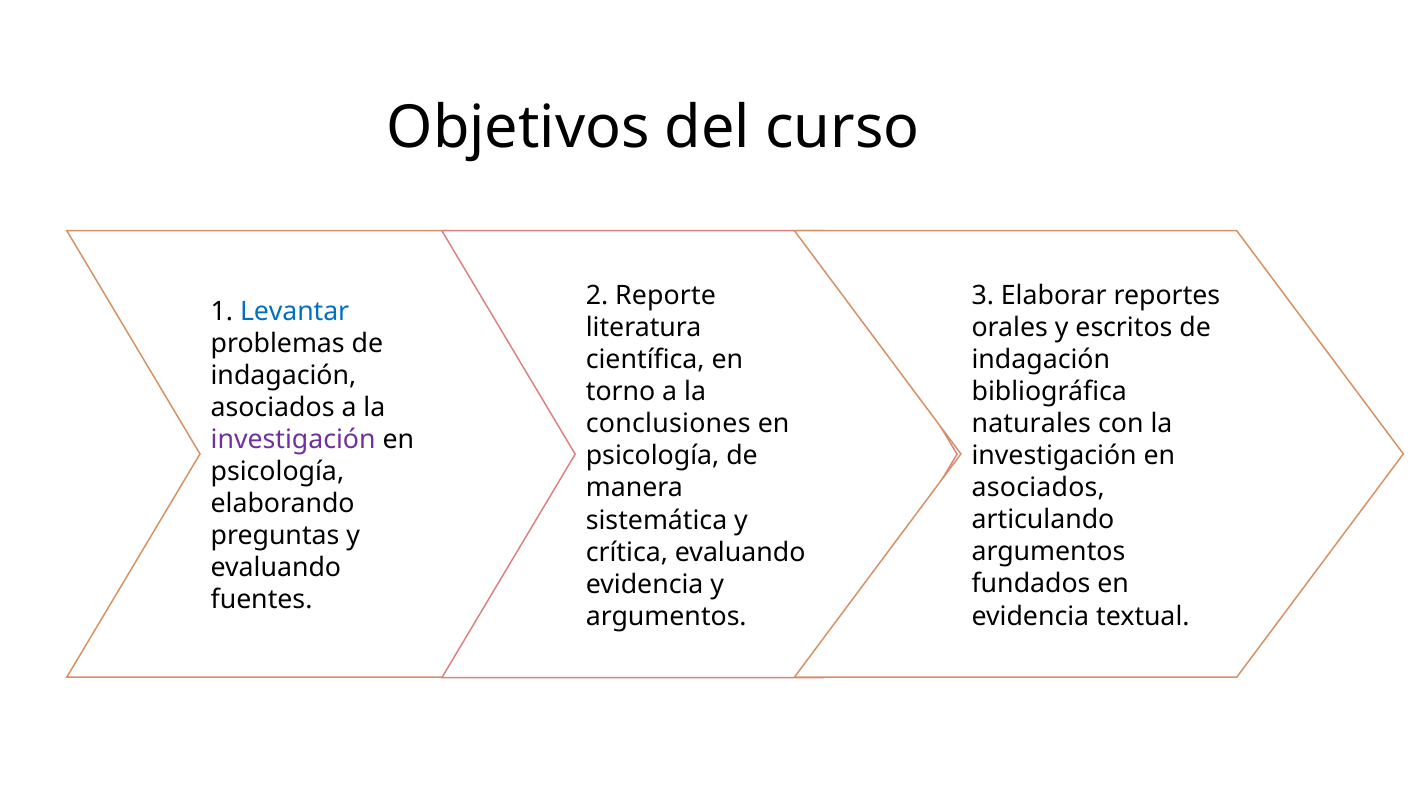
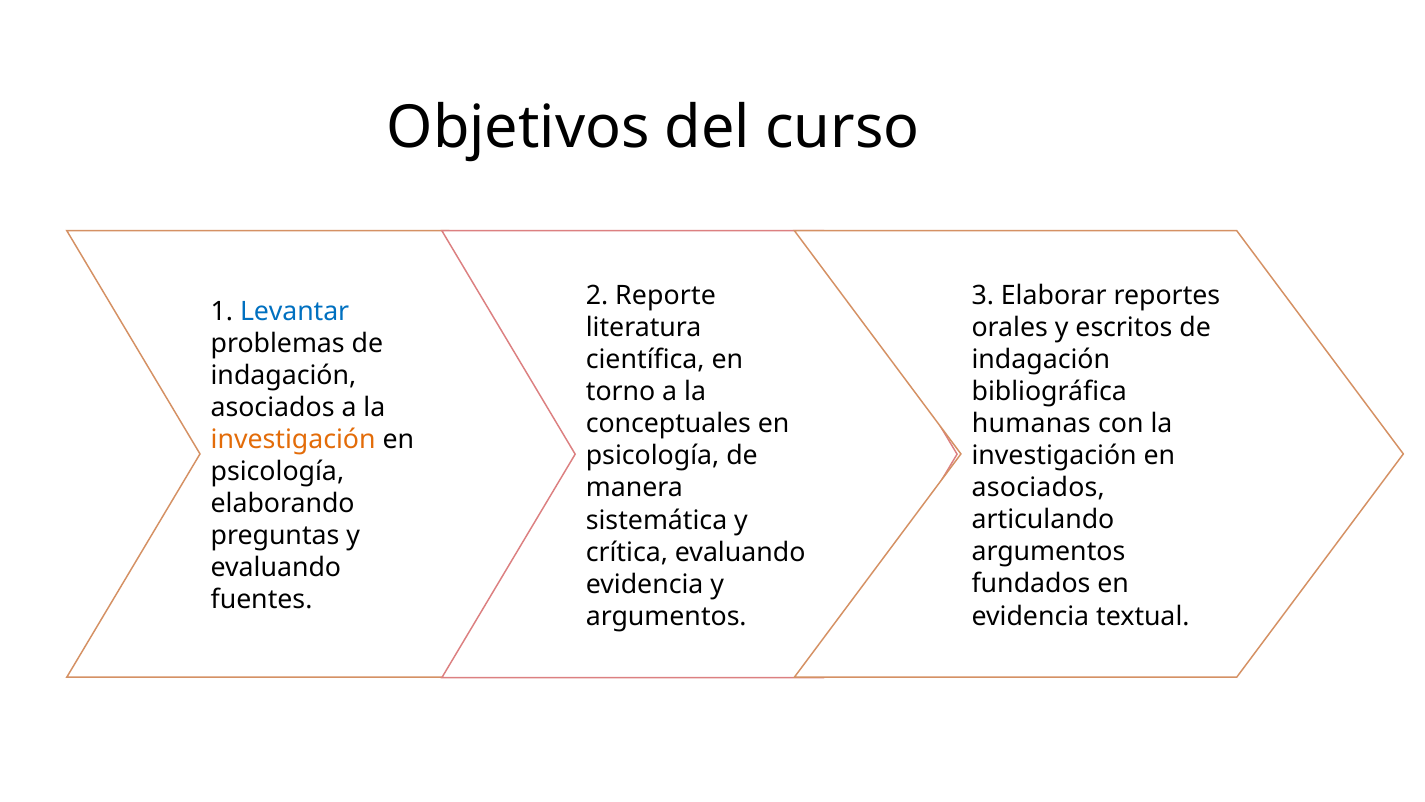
naturales: naturales -> humanas (1031, 423)
conclusiones: conclusiones -> conceptuales (668, 424)
investigación colour: purple -> orange (293, 440)
